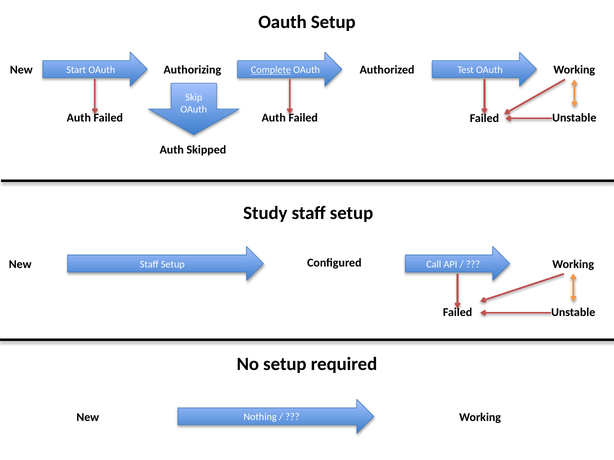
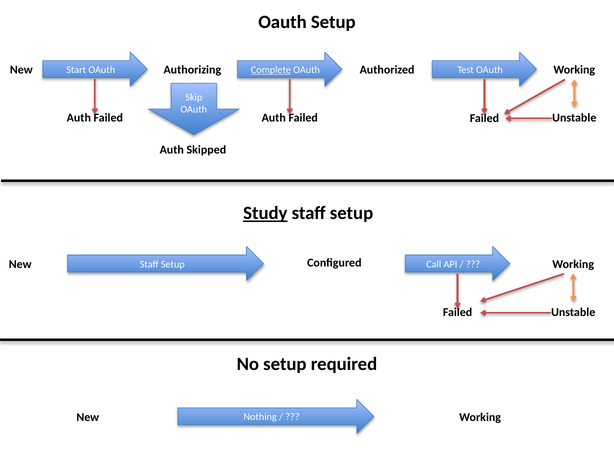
Study underline: none -> present (265, 213)
